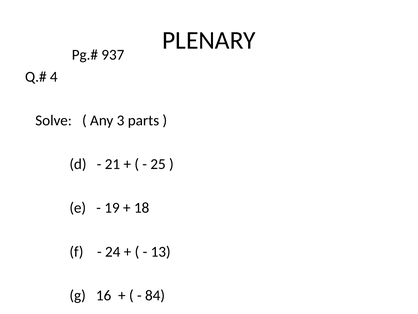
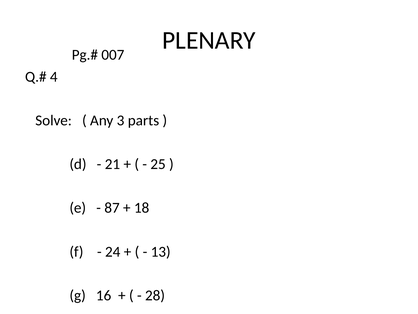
937: 937 -> 007 (113, 55)
19: 19 -> 87 (112, 208)
84: 84 -> 28 (155, 295)
